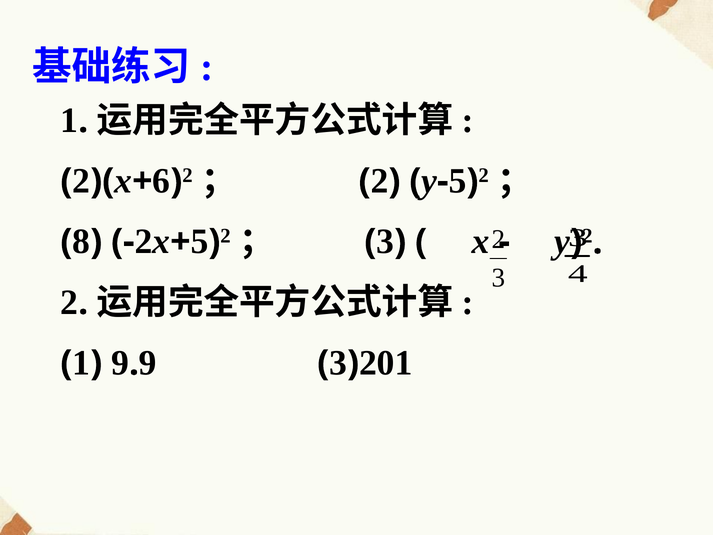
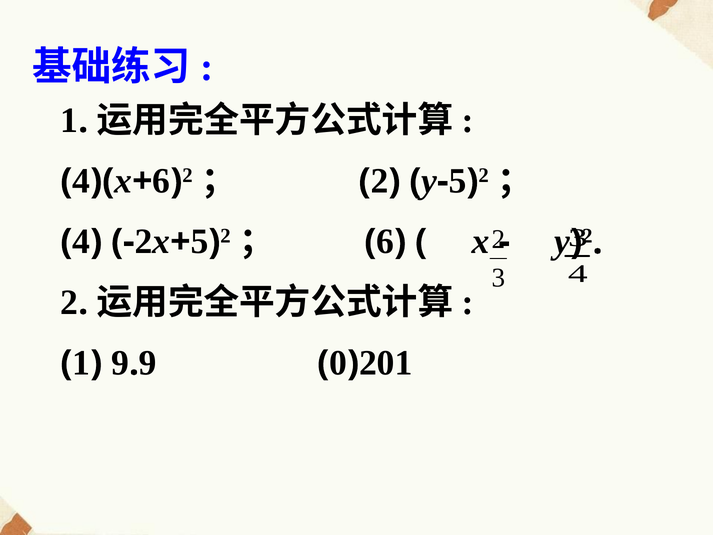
2: 2 -> 4 (81, 181)
8: 8 -> 4 (81, 242)
3: 3 -> 6 (385, 242)
3: 3 -> 0 (338, 363)
